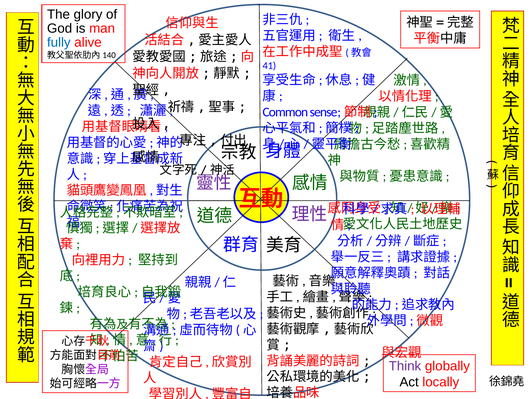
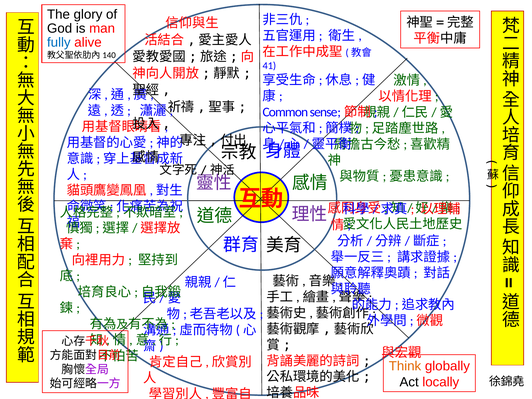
Think colour: purple -> orange (405, 366)
